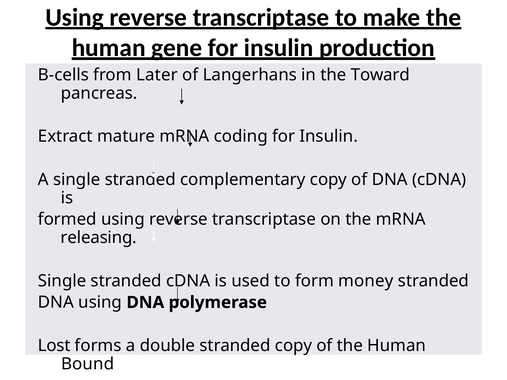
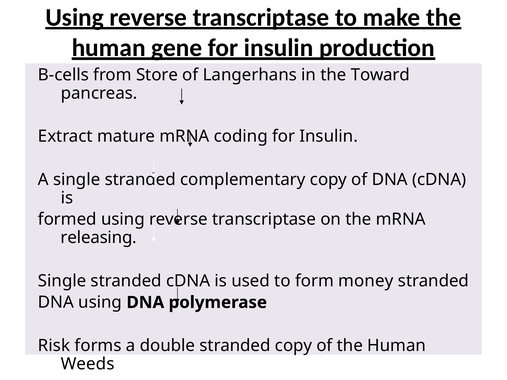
Later: Later -> Store (157, 75)
Lost: Lost -> Risk (54, 346)
Bound: Bound -> Weeds (88, 364)
